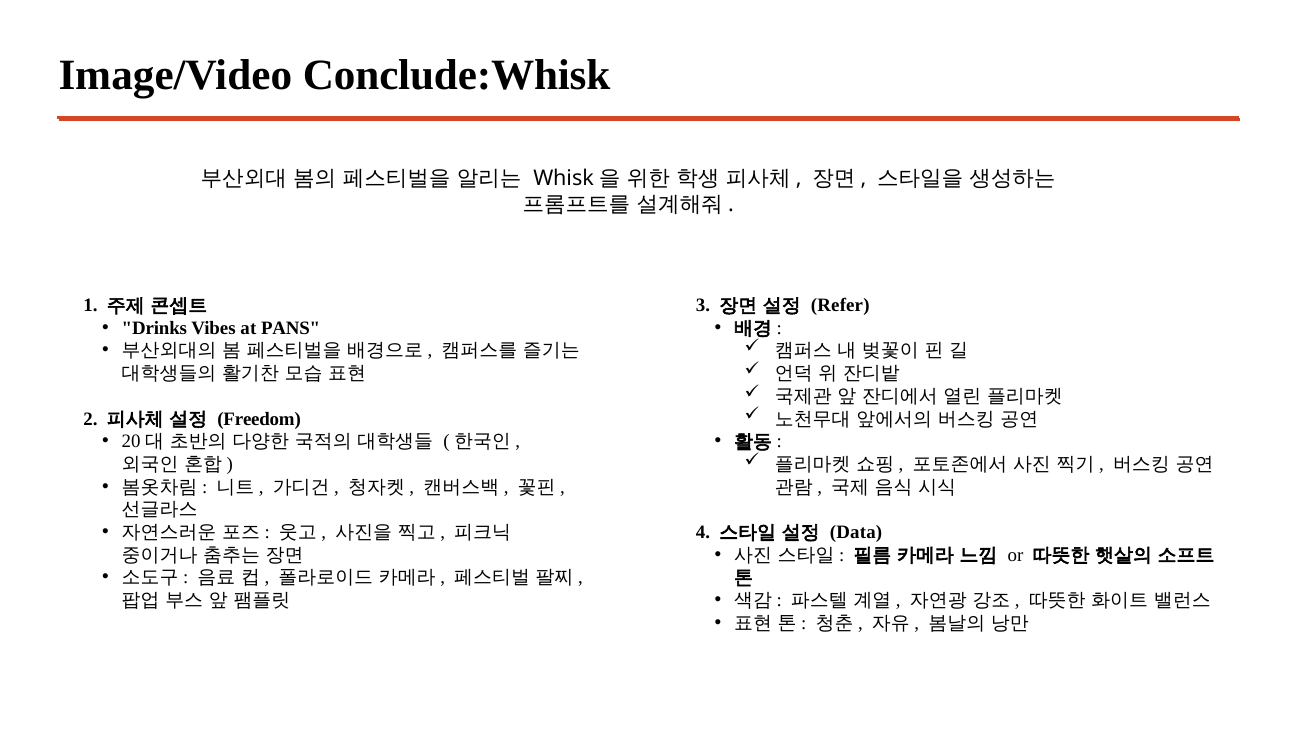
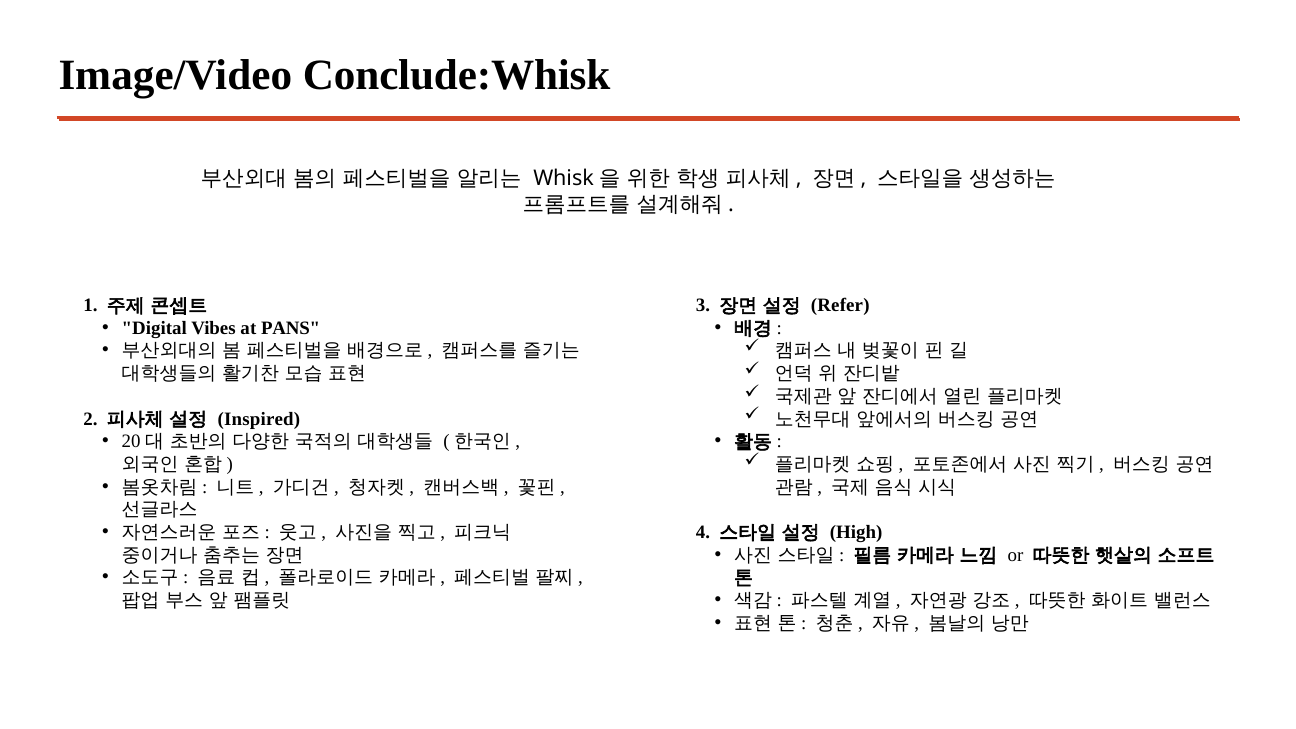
Drinks: Drinks -> Digital (154, 328)
Freedom: Freedom -> Inspired (259, 419)
Data: Data -> High (856, 532)
